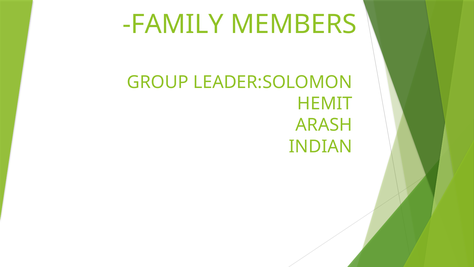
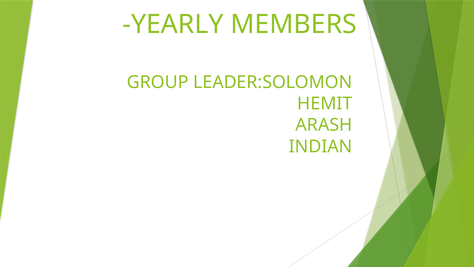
FAMILY: FAMILY -> YEARLY (173, 24)
